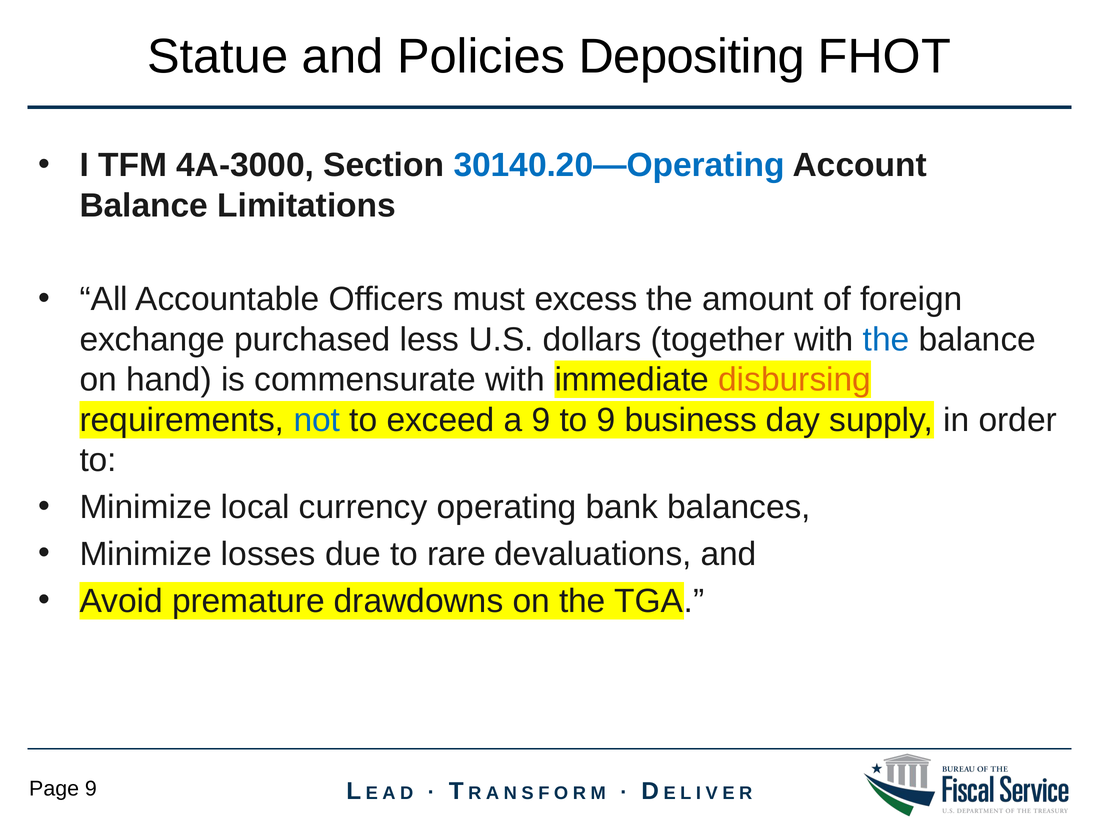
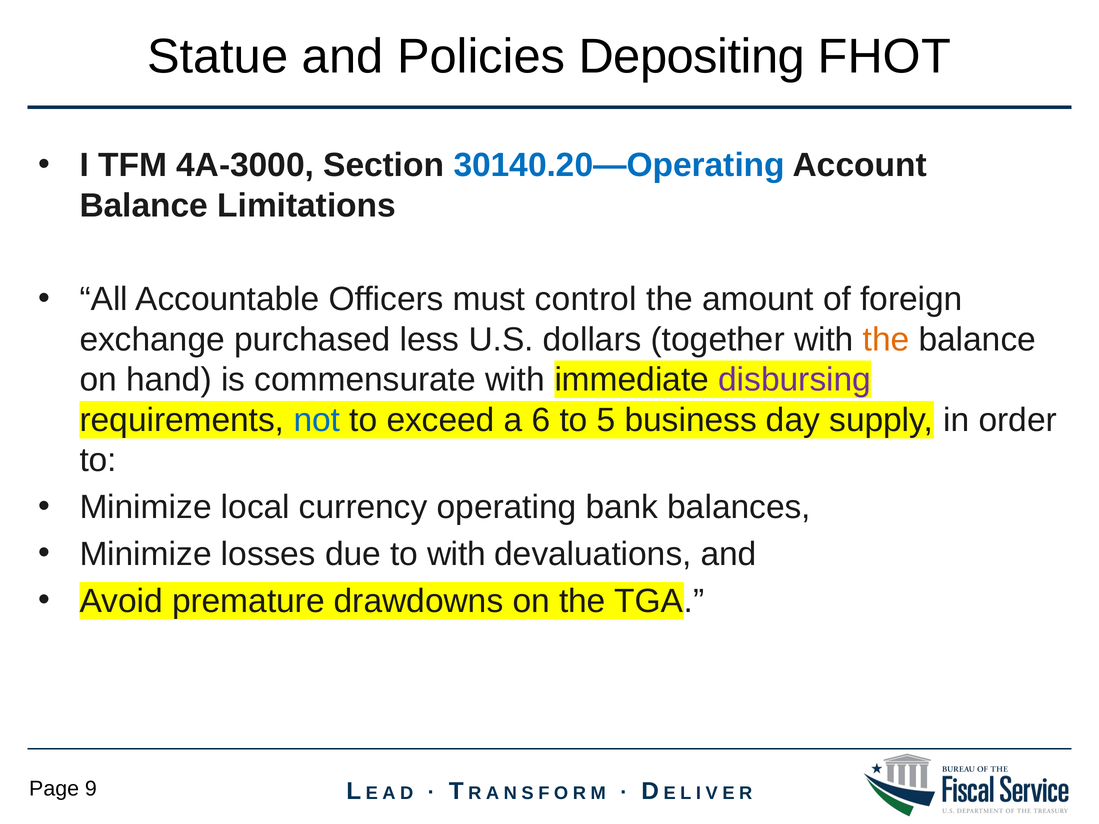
excess: excess -> control (586, 299)
the colour: blue -> orange (886, 340)
disbursing colour: orange -> purple (795, 380)
a 9: 9 -> 6 (541, 420)
to 9: 9 -> 5 (606, 420)
to rare: rare -> with (456, 554)
